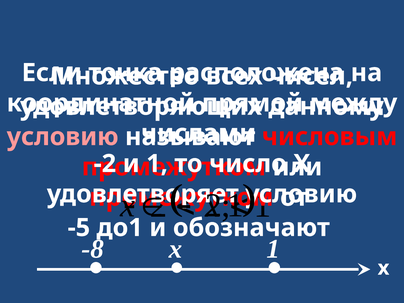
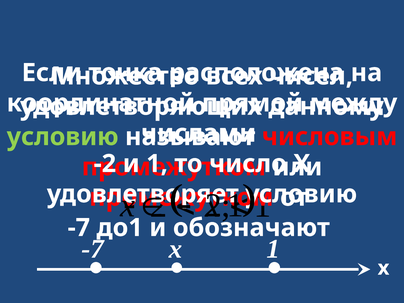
условию colour: pink -> light green (63, 137)
-5: -5 -> -7 (79, 228)
-8: -8 -> -7 (93, 249)
